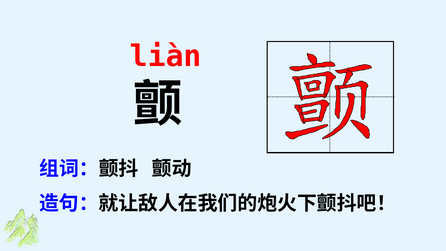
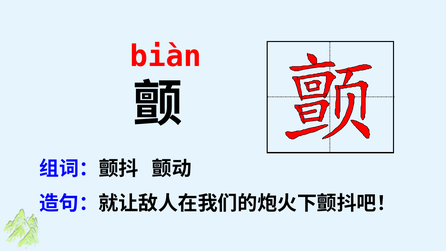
liàn: liàn -> biàn (166, 56)
